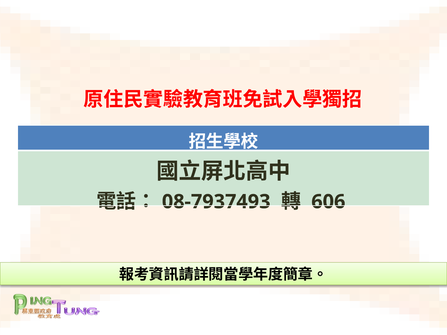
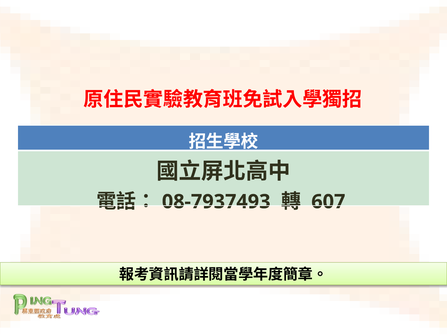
606: 606 -> 607 (328, 202)
